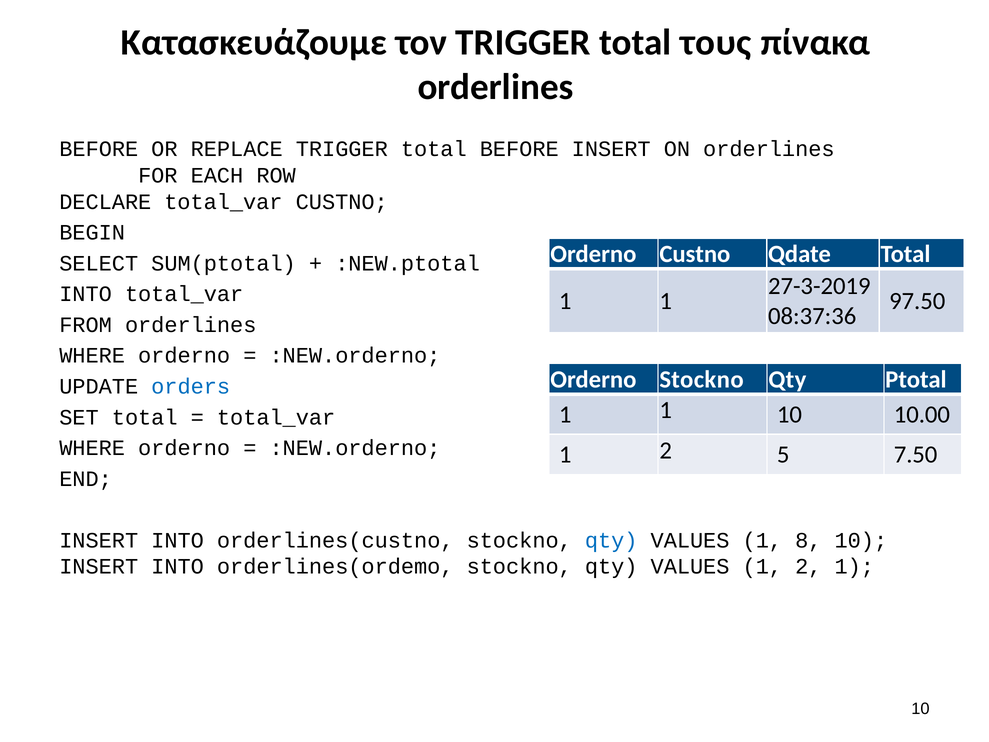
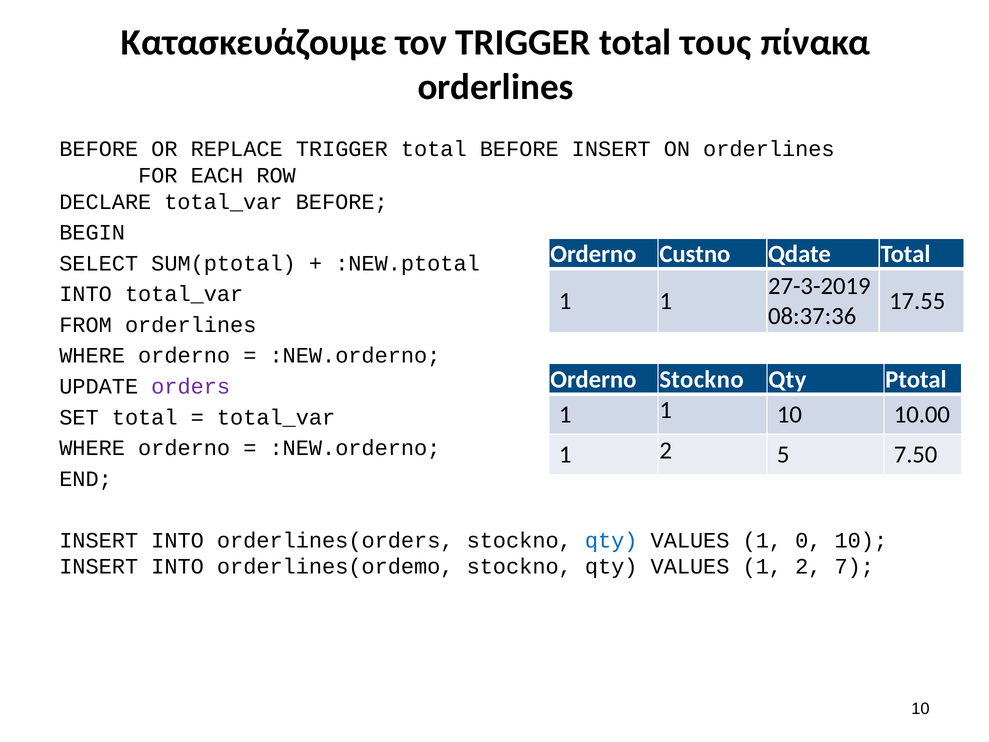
total_var CUSTNO: CUSTNO -> BEFORE (342, 202)
97.50: 97.50 -> 17.55 (917, 301)
orders colour: blue -> purple (191, 386)
orderlines(custno: orderlines(custno -> orderlines(orders (335, 540)
8: 8 -> 0 (808, 540)
2 1: 1 -> 7 (854, 567)
